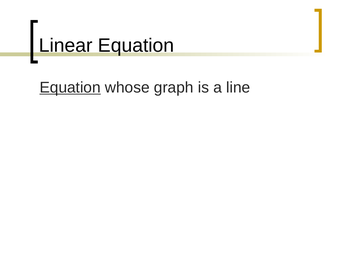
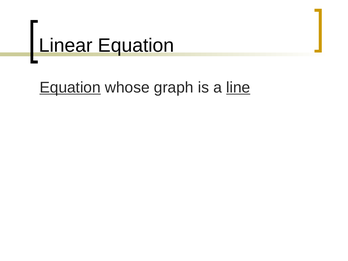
line underline: none -> present (238, 87)
